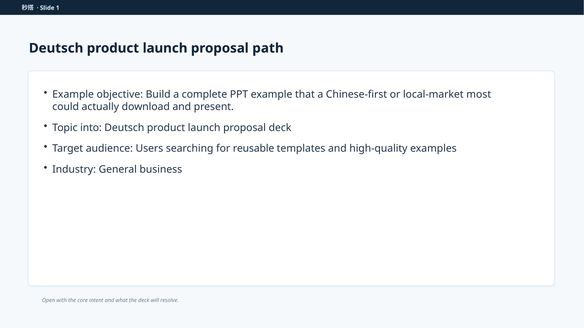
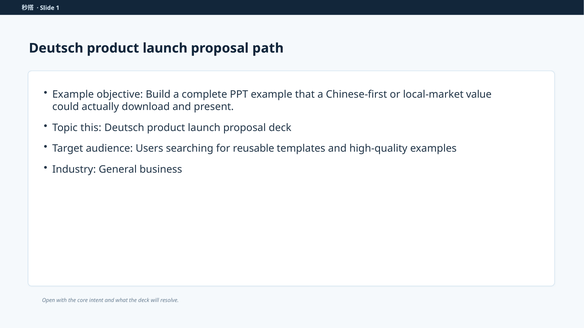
most: most -> value (479, 95)
into: into -> this (91, 128)
